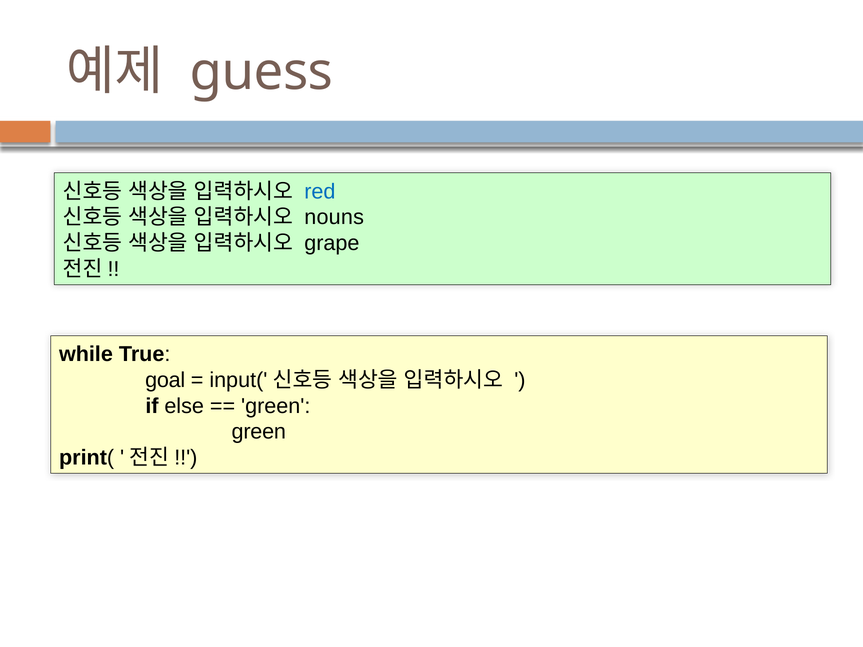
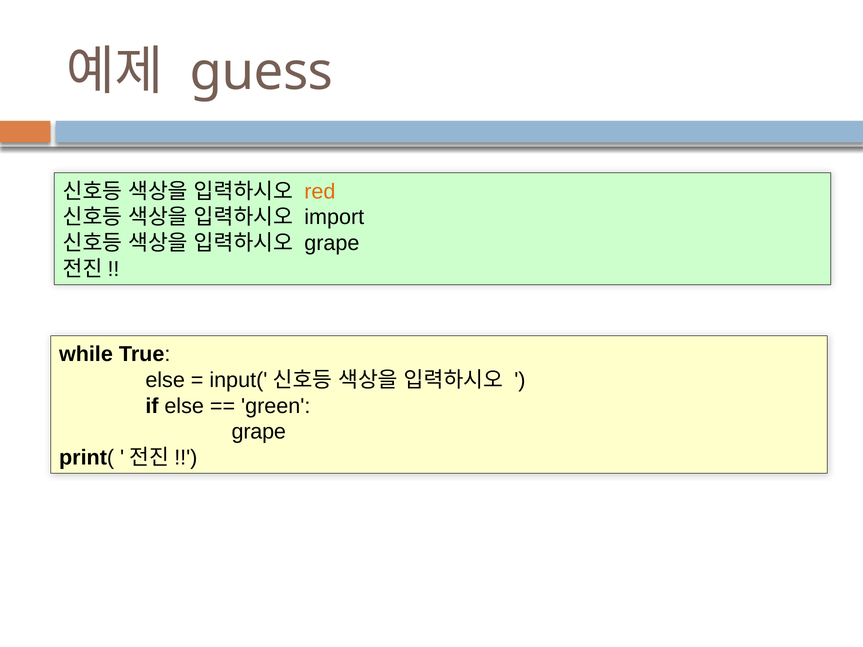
red colour: blue -> orange (320, 191)
nouns: nouns -> import (334, 217)
goal: goal -> else (165, 380)
green: green -> grape (259, 432)
